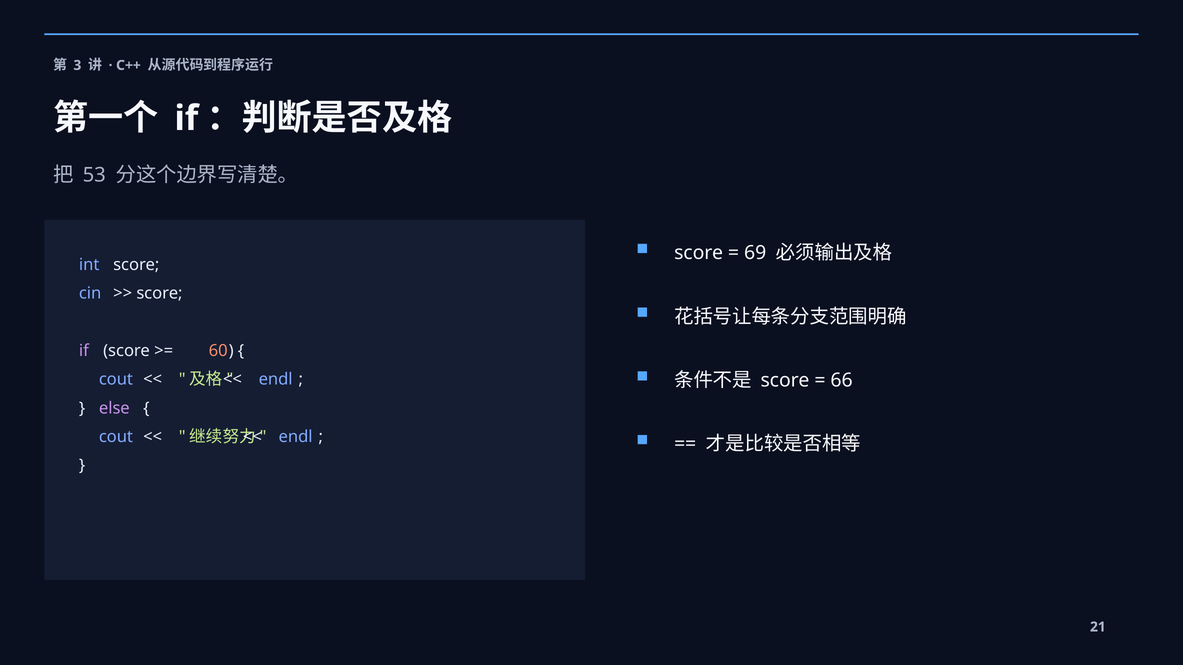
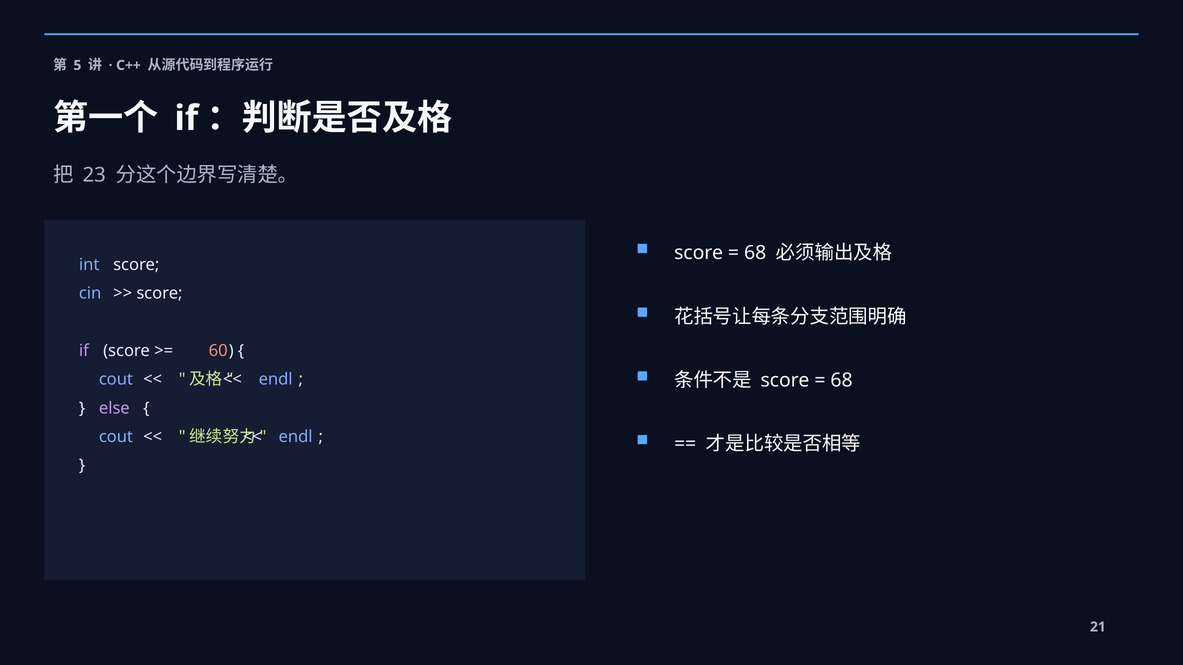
3: 3 -> 5 (77, 65)
53: 53 -> 23 (94, 175)
69: 69 -> 68 (755, 253)
66: 66 -> 68 (842, 381)
